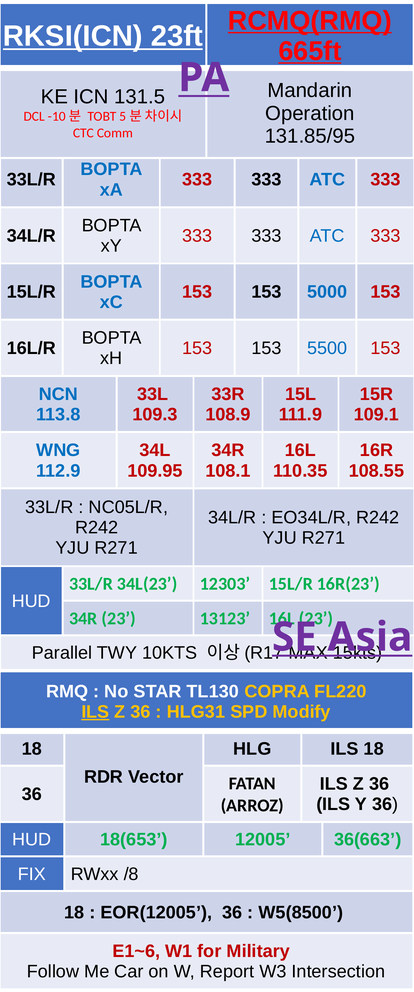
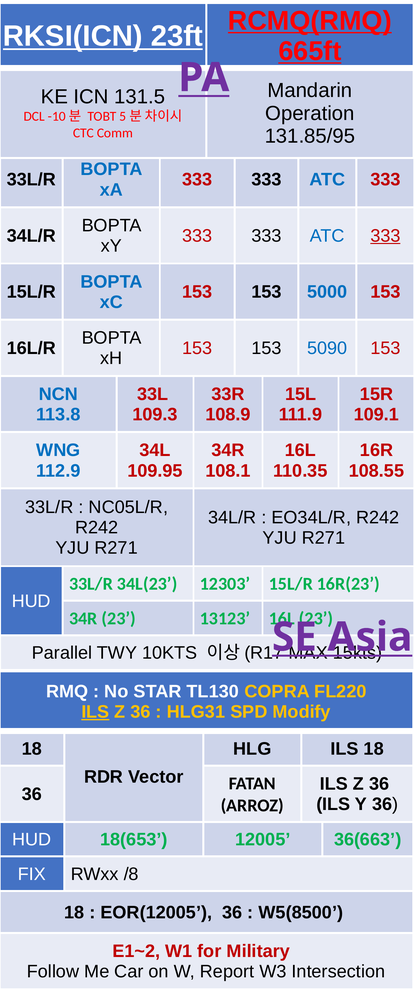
333 underline: none -> present (385, 235)
5500: 5500 -> 5090 (327, 348)
E1~6: E1~6 -> E1~2 (136, 950)
